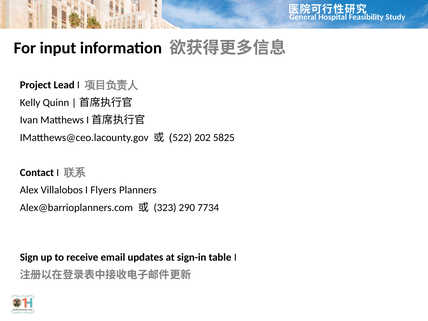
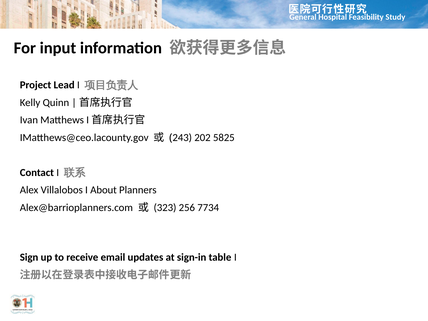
522: 522 -> 243 (182, 138)
Flyers: Flyers -> About (104, 190)
290: 290 -> 256 (187, 208)
